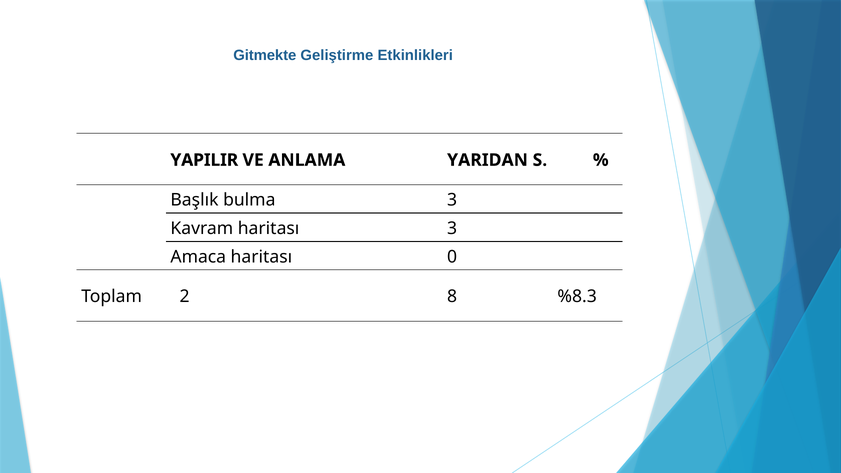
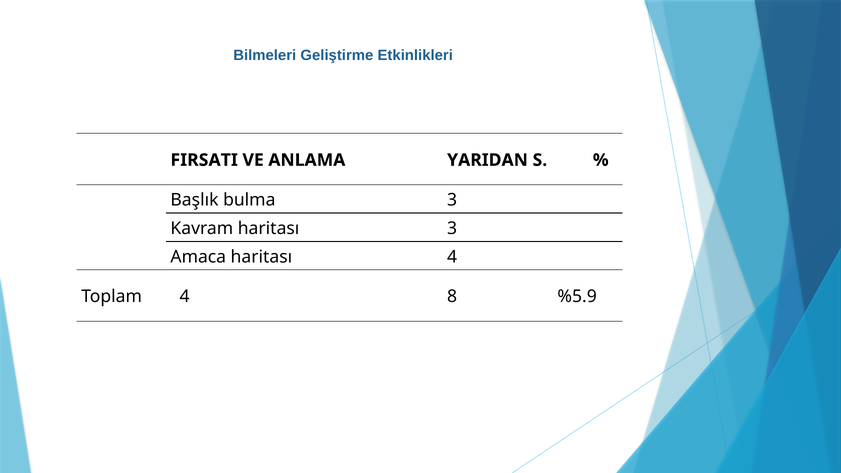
Gitmekte: Gitmekte -> Bilmeleri (265, 55)
YAPILIR: YAPILIR -> FIRSATI (204, 160)
haritası 0: 0 -> 4 (452, 257)
Toplam 2: 2 -> 4 (185, 297)
%8.3: %8.3 -> %5.9 (577, 297)
